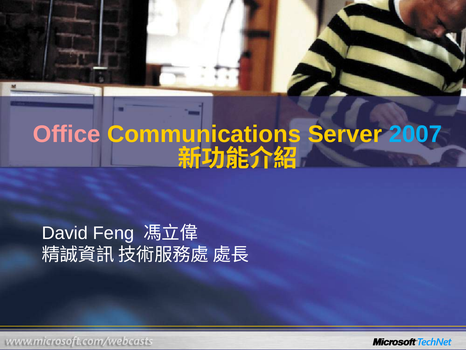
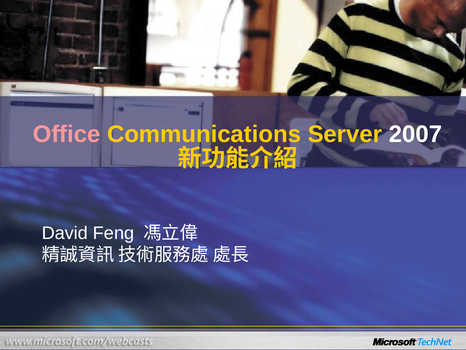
2007 colour: light blue -> white (415, 134)
